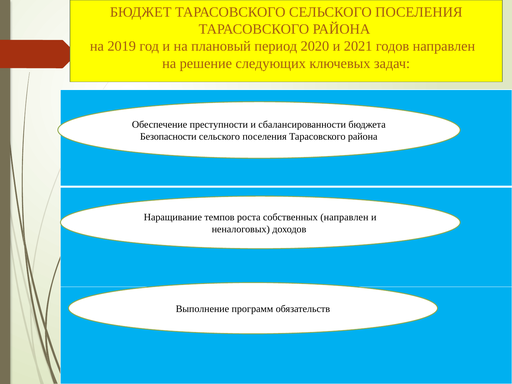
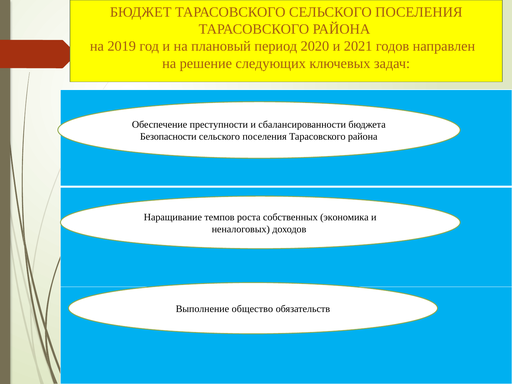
собственных направлен: направлен -> экономика (344, 217)
программ: программ -> общество (252, 309)
